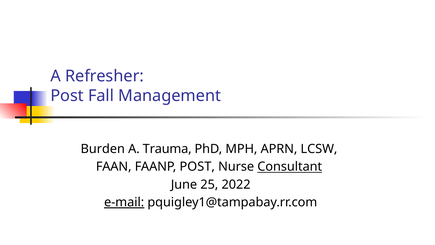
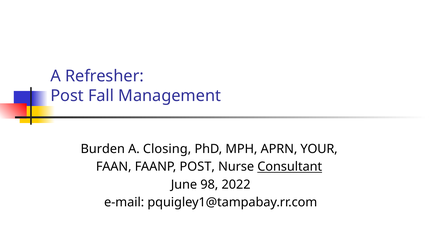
Trauma: Trauma -> Closing (167, 149)
LCSW: LCSW -> YOUR (319, 149)
25: 25 -> 98 (209, 184)
e-mail underline: present -> none (124, 202)
